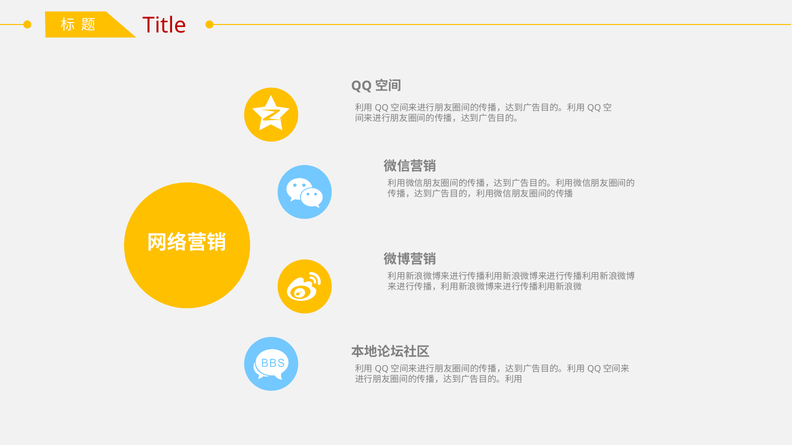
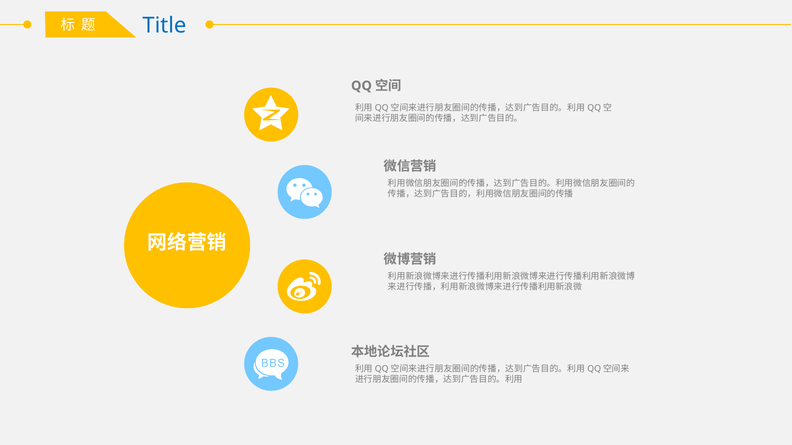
Title colour: red -> blue (164, 26)
